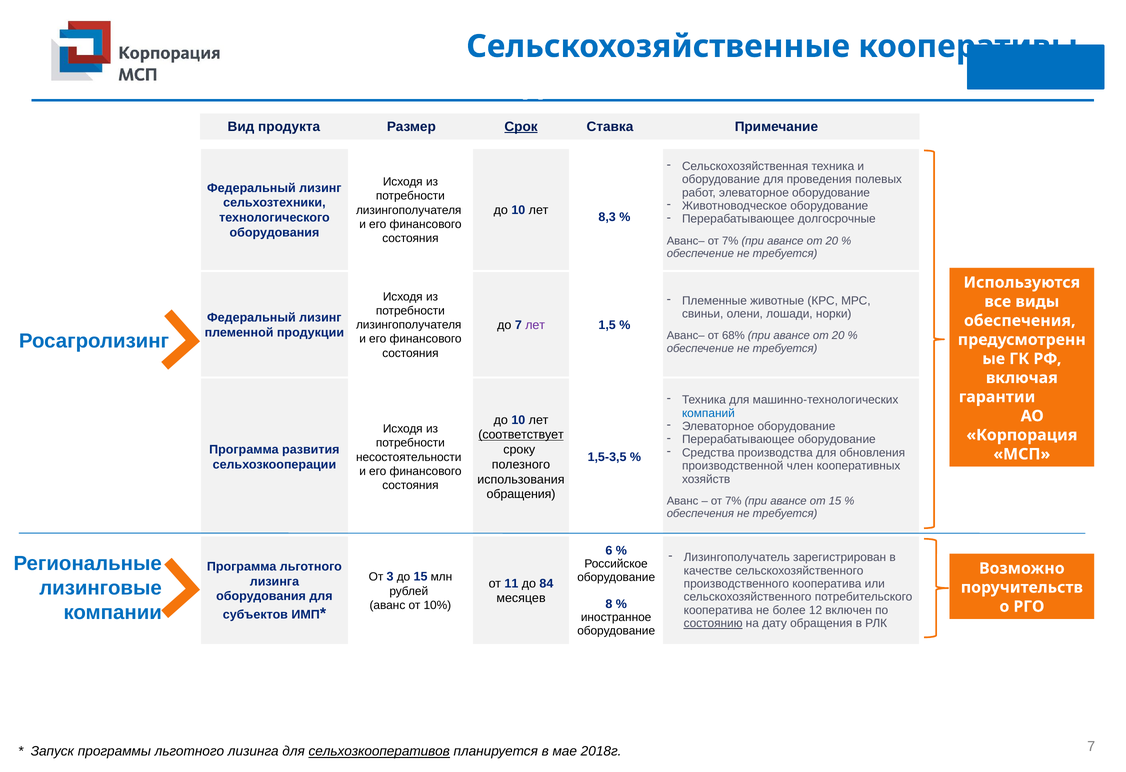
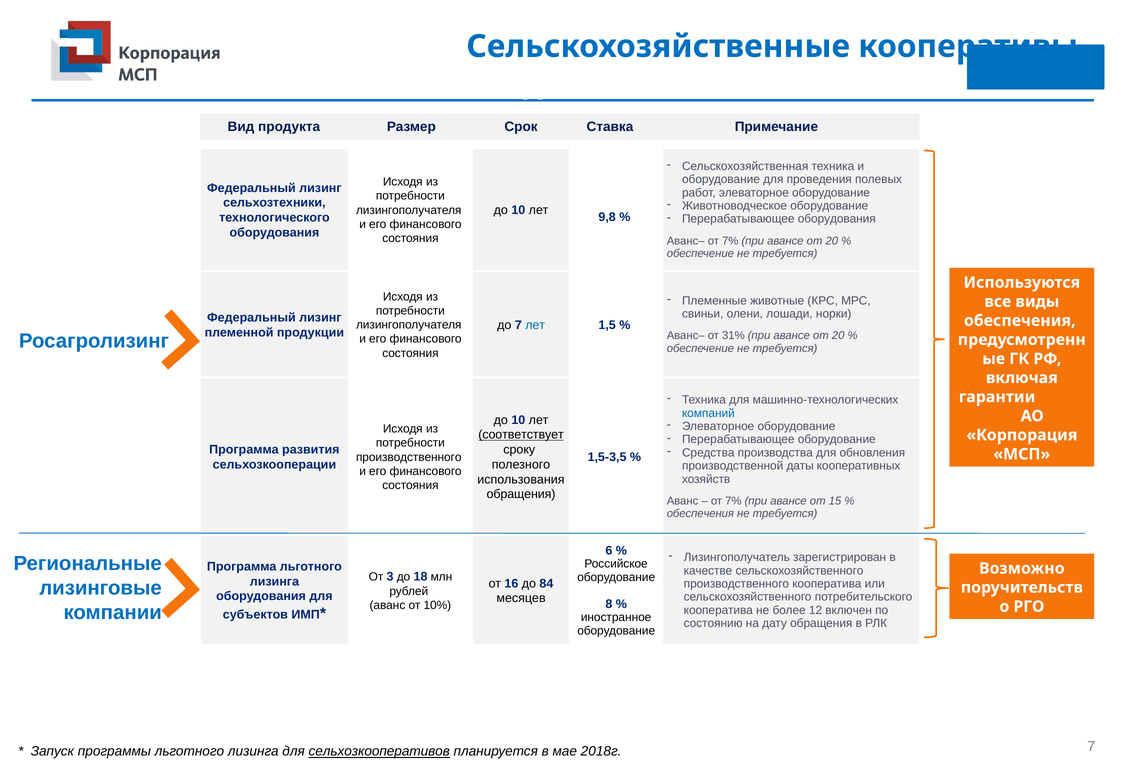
Срок underline: present -> none (521, 127)
8,3: 8,3 -> 9,8 (607, 217)
Перерабатывающее долгосрочные: долгосрочные -> оборудования (837, 219)
лет colour: purple -> blue (535, 325)
68%: 68% -> 31% (733, 336)
несостоятельности: несостоятельности -> производственного (409, 457)
член: член -> даты (800, 466)
до 15: 15 -> 18 (421, 577)
11: 11 -> 16 (511, 584)
состоянию underline: present -> none (713, 624)
